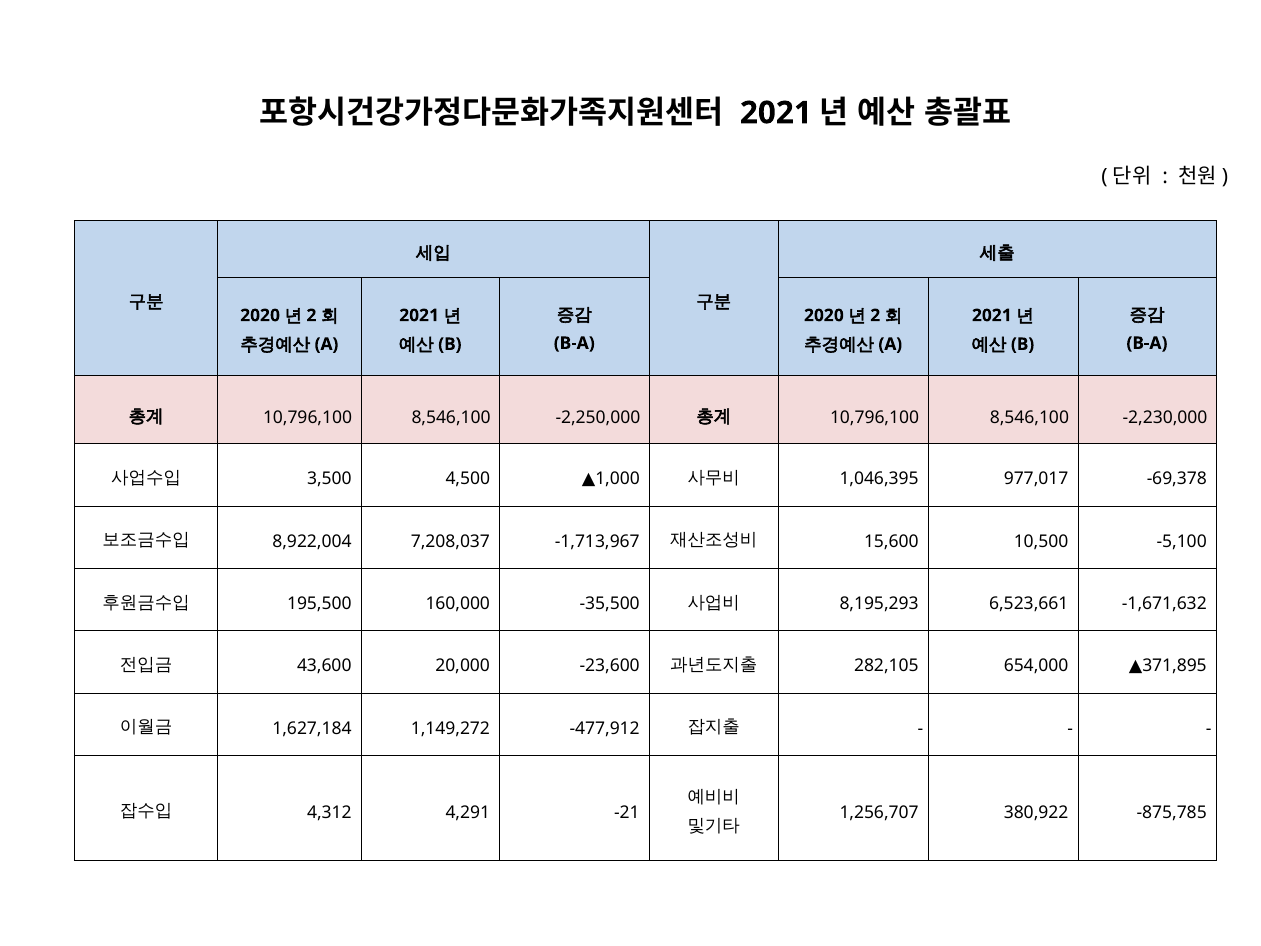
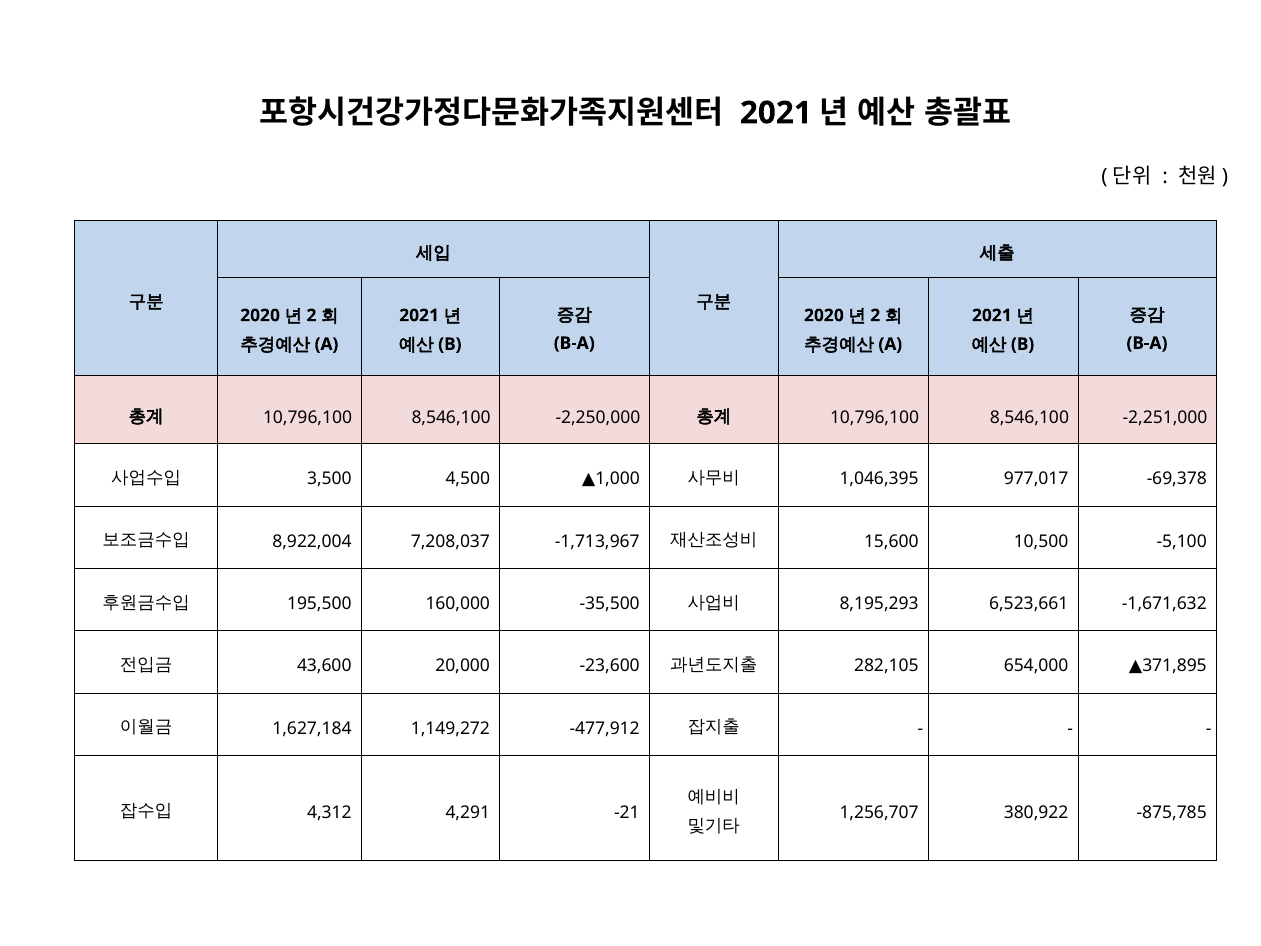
-2,230,000: -2,230,000 -> -2,251,000 (1165, 417)
